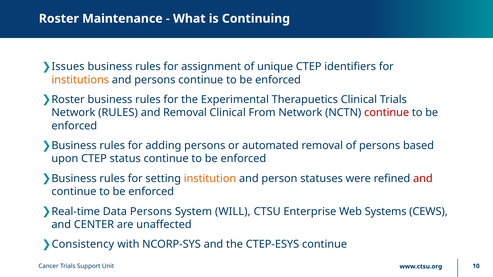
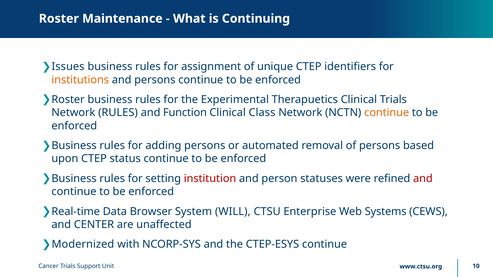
and Removal: Removal -> Function (185, 113)
From: From -> Class (262, 113)
continue colour: red -> orange (387, 113)
institution colour: orange -> red (210, 179)
Data Persons: Persons -> Browser (151, 212)
Consistency: Consistency -> Modernized (83, 245)
